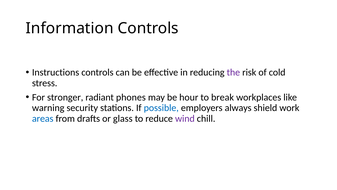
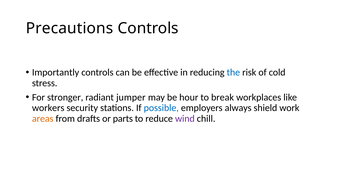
Information: Information -> Precautions (70, 28)
Instructions: Instructions -> Importantly (56, 72)
the colour: purple -> blue (233, 72)
phones: phones -> jumper (131, 97)
warning: warning -> workers (48, 108)
areas colour: blue -> orange (43, 118)
glass: glass -> parts (123, 118)
